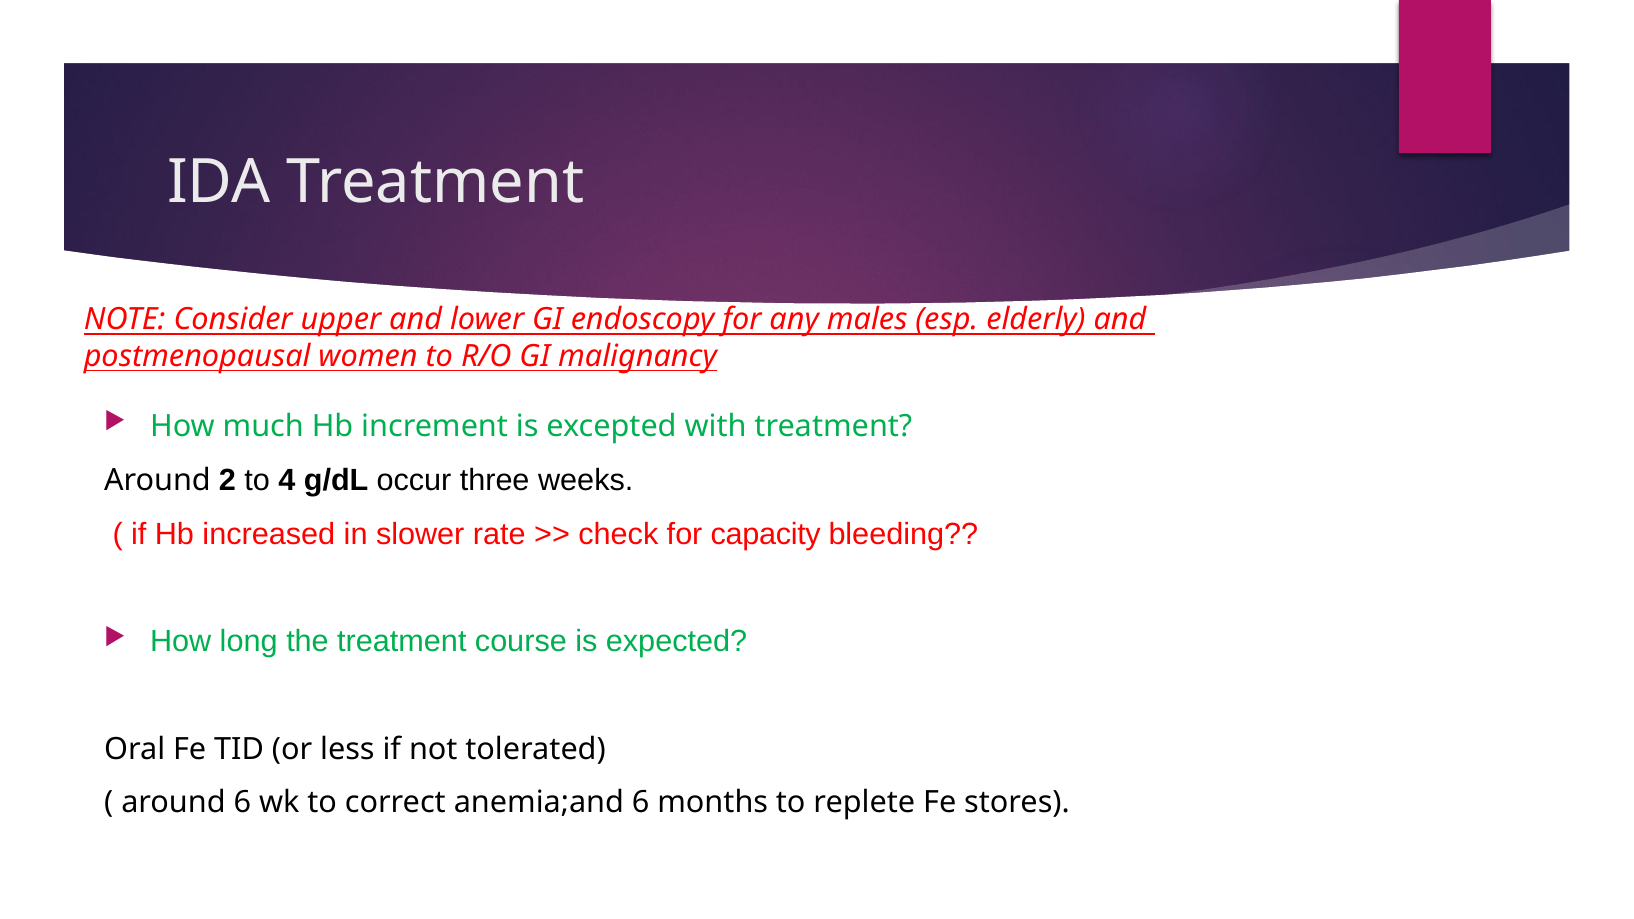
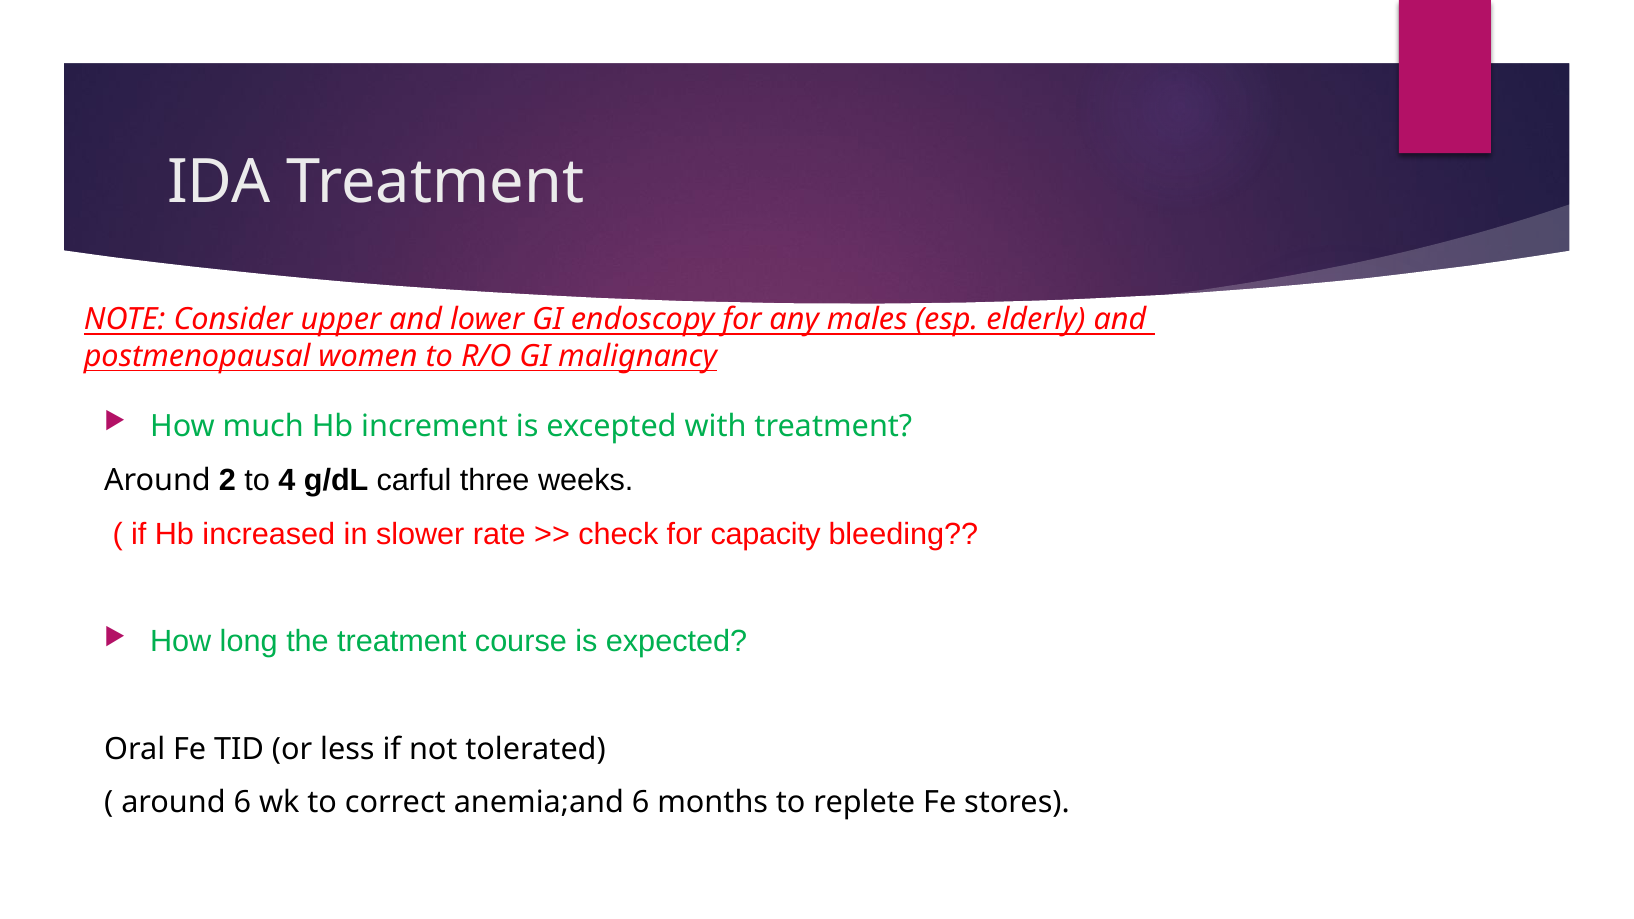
occur: occur -> carful (414, 480)
